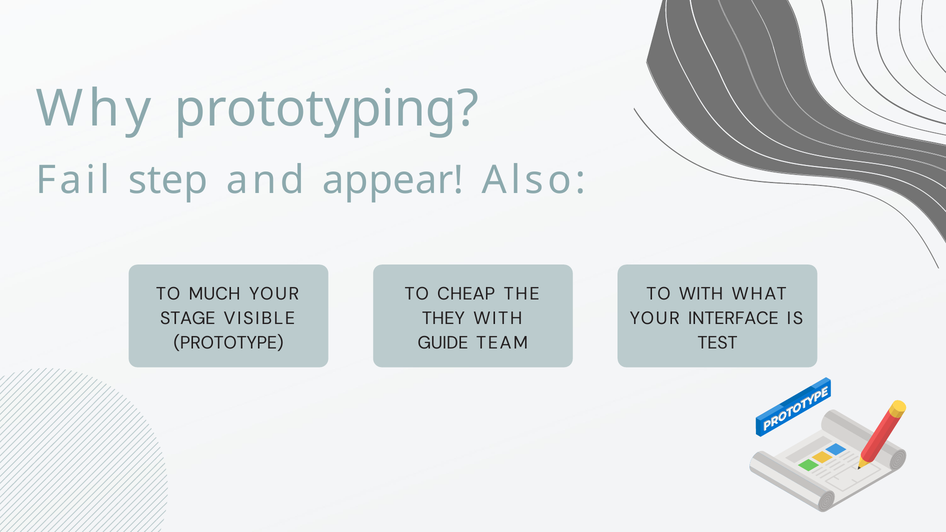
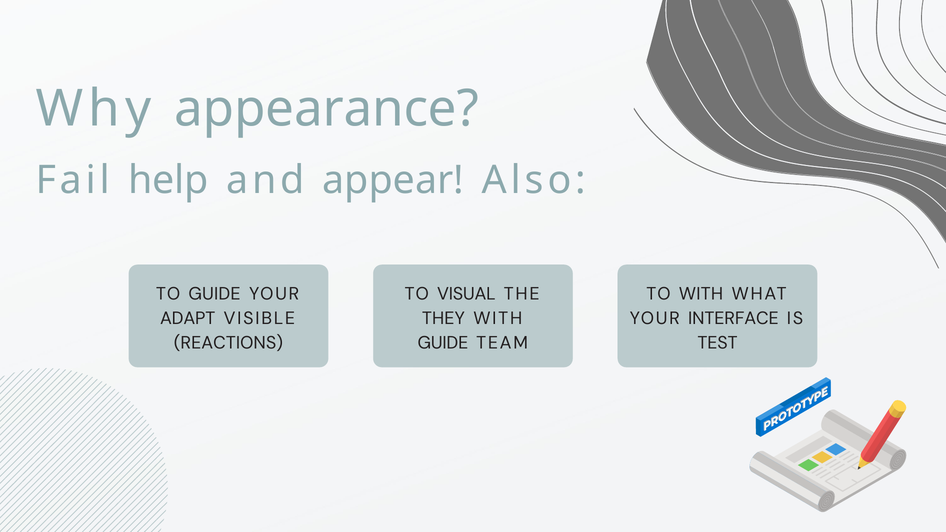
prototyping: prototyping -> appearance (327, 109)
step: step -> help (168, 180)
TO MUCH: MUCH -> GUIDE (215, 294)
CHEAP: CHEAP -> VISUAL (466, 294)
STAGE: STAGE -> ADAPT (188, 319)
PROTOTYPE: PROTOTYPE -> REACTIONS (228, 343)
